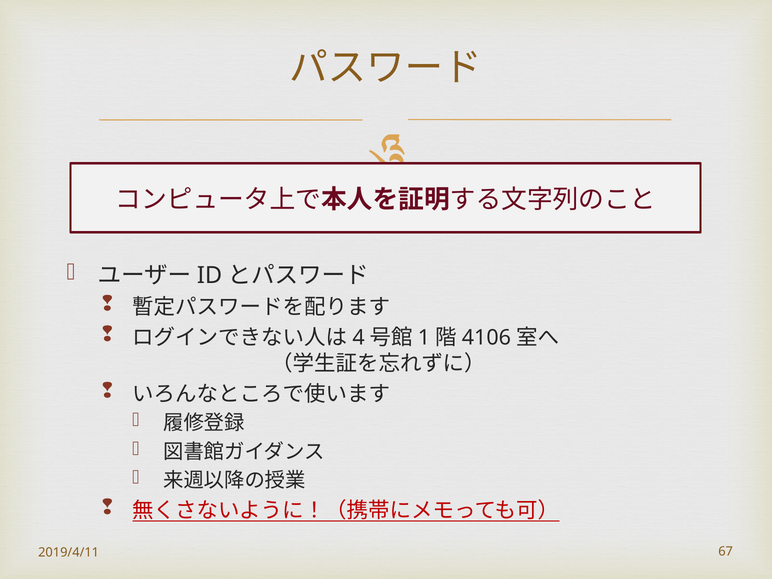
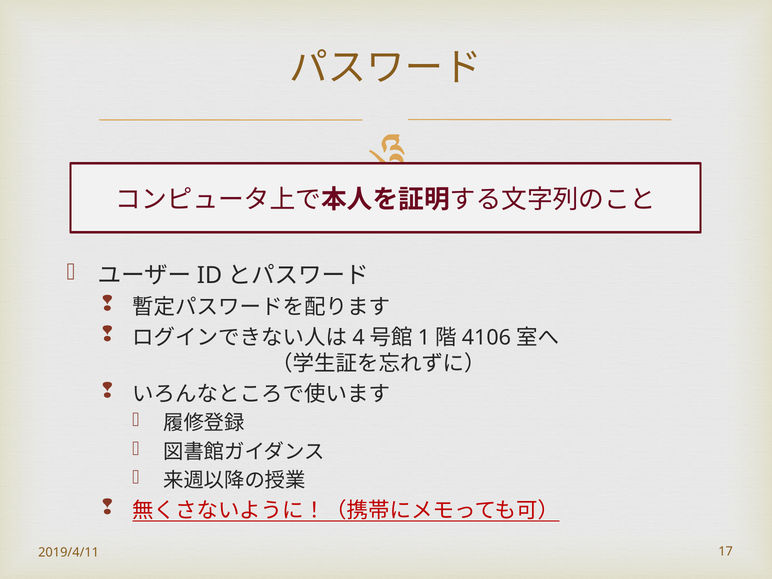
67: 67 -> 17 (726, 552)
